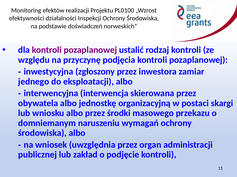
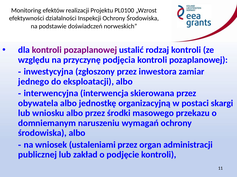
uwzględnia: uwzględnia -> ustaleniami (92, 145)
